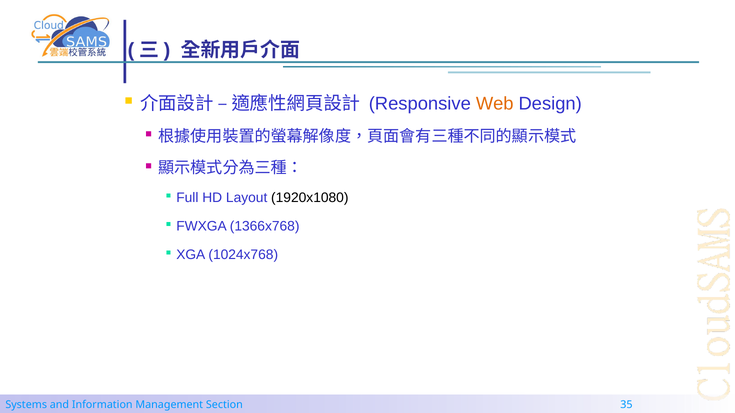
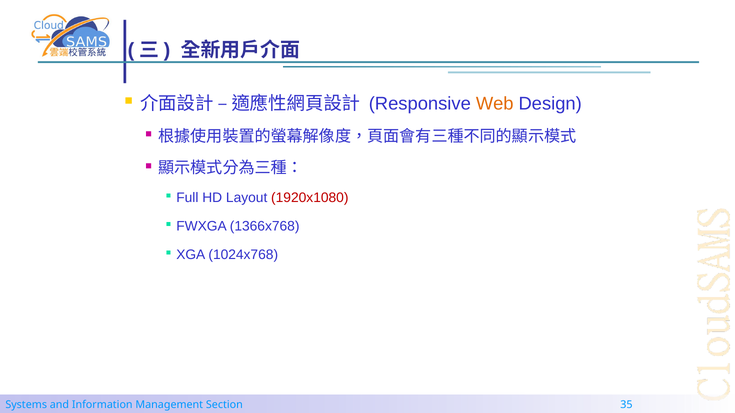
1920x1080 colour: black -> red (310, 198)
